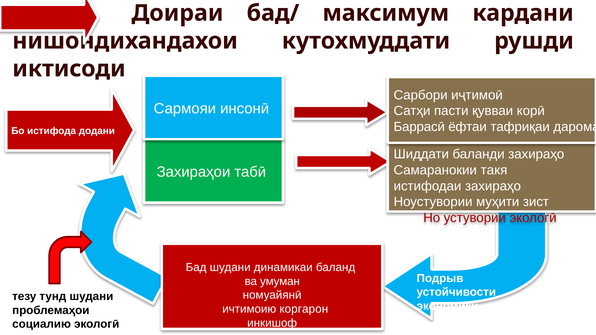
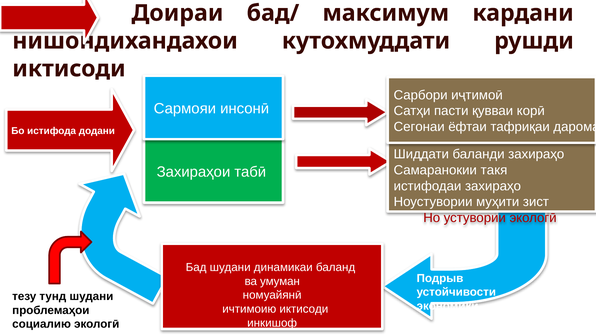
Баррасӣ: Баррасӣ -> Сегонаи (419, 127)
ичтимоию коргарон: коргарон -> иктисоди (304, 309)
